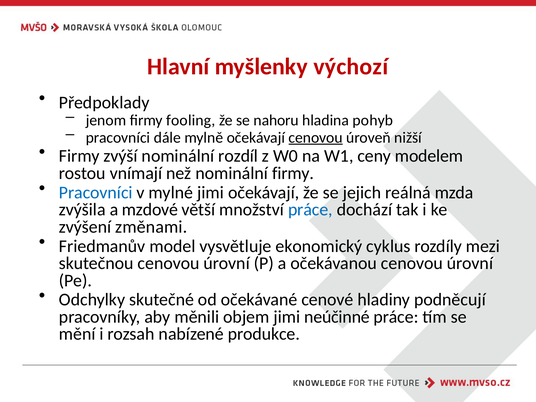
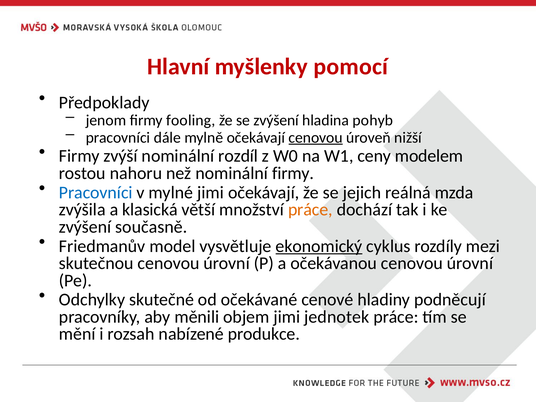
výchozí: výchozí -> pomocí (351, 67)
se nahoru: nahoru -> zvýšení (276, 120)
vnímají: vnímají -> nahoru (136, 173)
mzdové: mzdové -> klasická (150, 210)
práce colour: blue -> orange (310, 210)
změnami: změnami -> současně (151, 227)
ekonomický underline: none -> present (319, 246)
neúčinné: neúčinné -> jednotek (337, 317)
